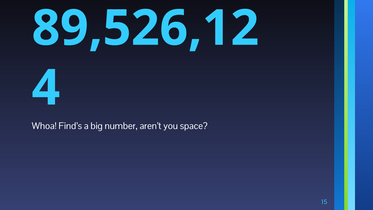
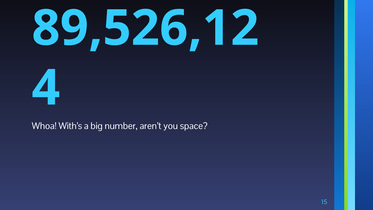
Find’s: Find’s -> With’s (70, 126)
